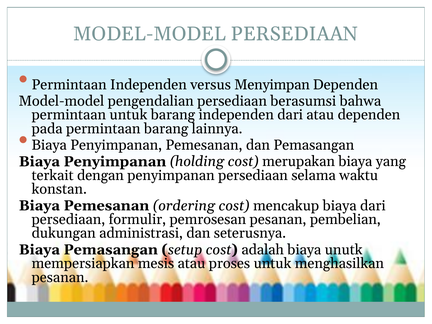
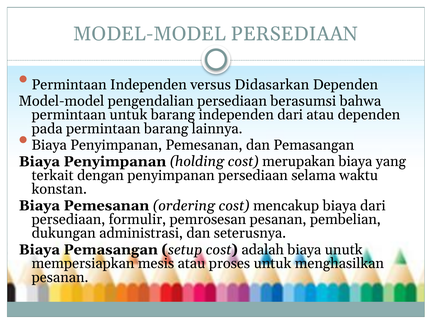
Menyimpan: Menyimpan -> Didasarkan (272, 85)
